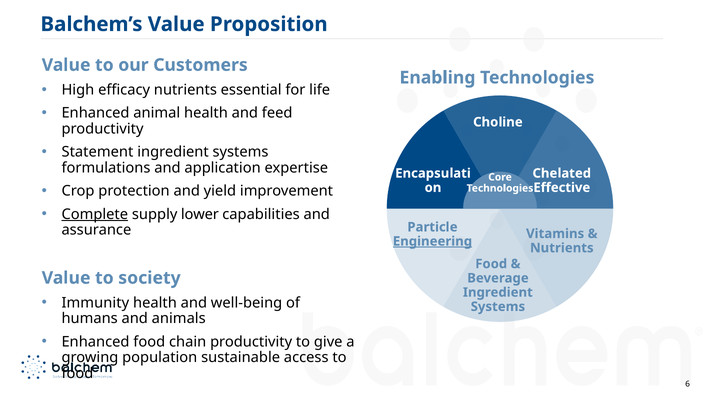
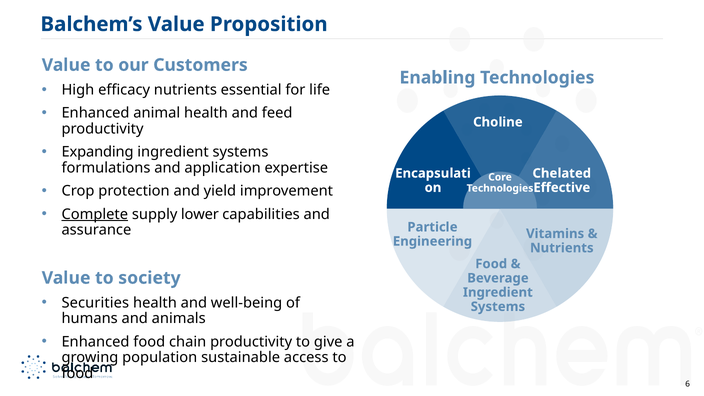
Statement: Statement -> Expanding (98, 152)
Engineering underline: present -> none (432, 241)
Immunity: Immunity -> Securities (95, 303)
